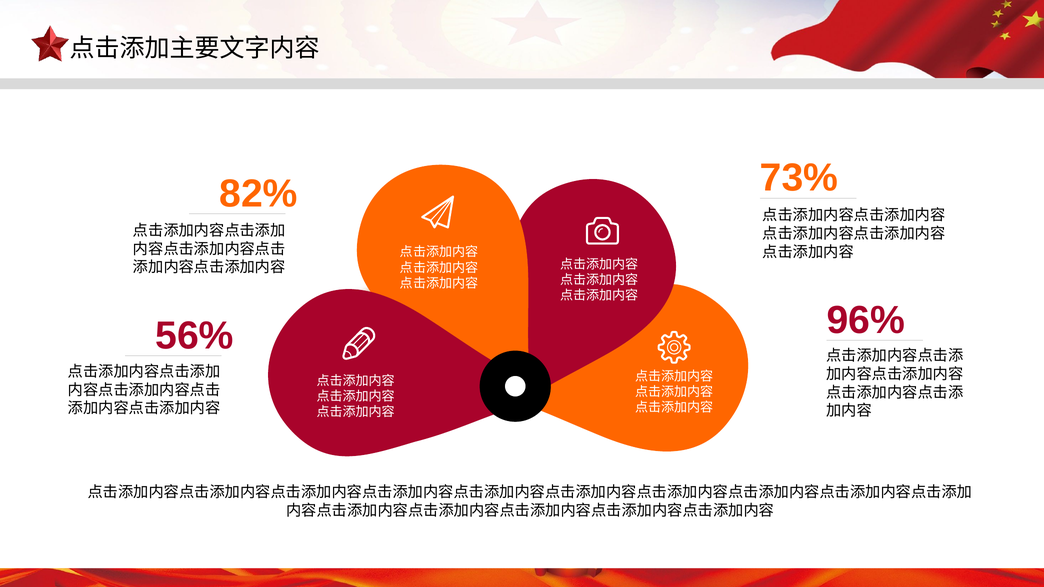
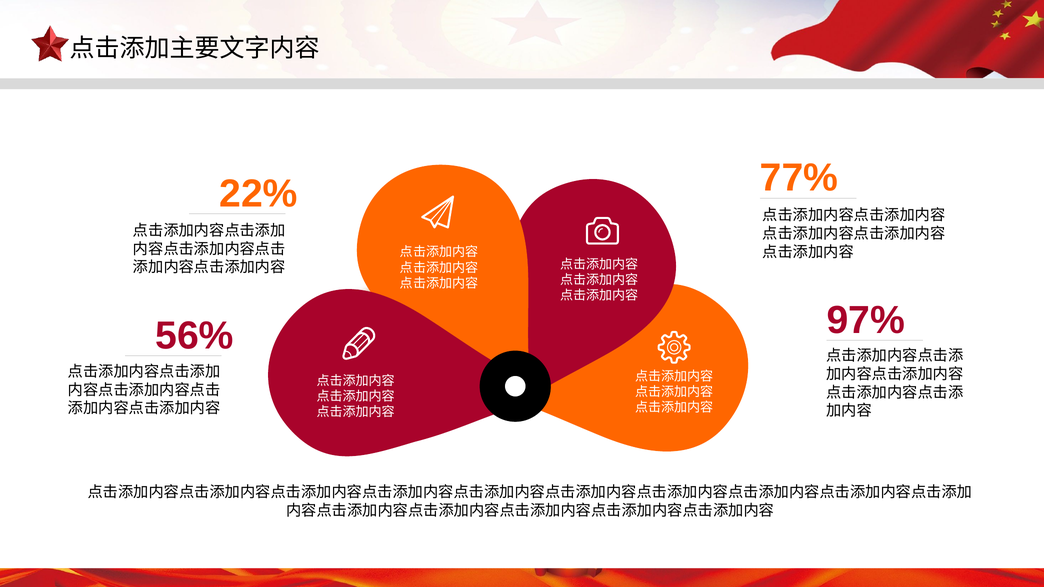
73%: 73% -> 77% (799, 178)
82%: 82% -> 22% (258, 194)
96%: 96% -> 97% (866, 320)
